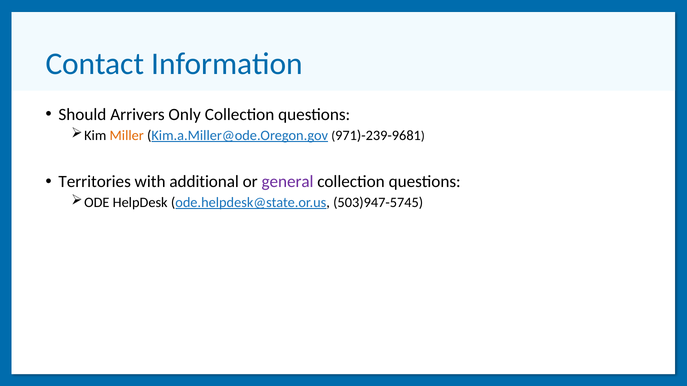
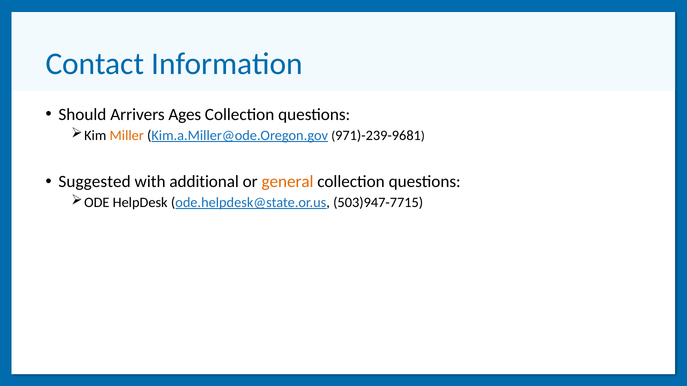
Only: Only -> Ages (185, 115)
Territories: Territories -> Suggested (95, 182)
general colour: purple -> orange (288, 182)
503)947-5745: 503)947-5745 -> 503)947-7715 (378, 203)
